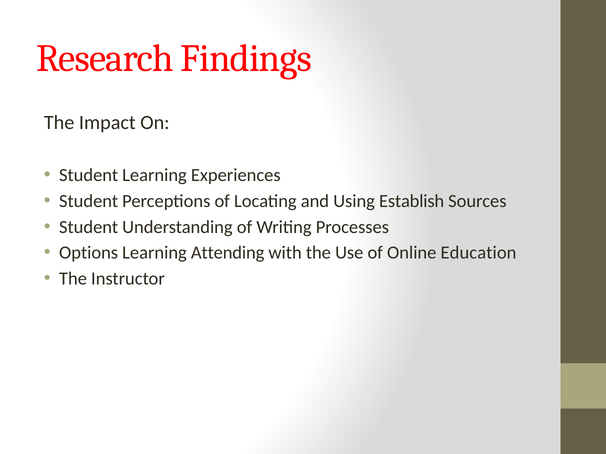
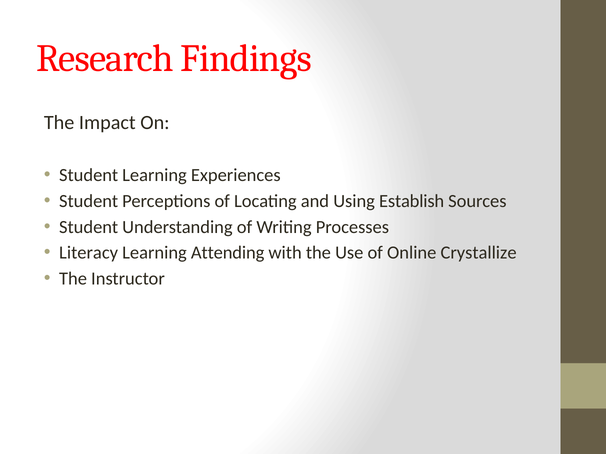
Options: Options -> Literacy (89, 253)
Education: Education -> Crystallize (479, 253)
